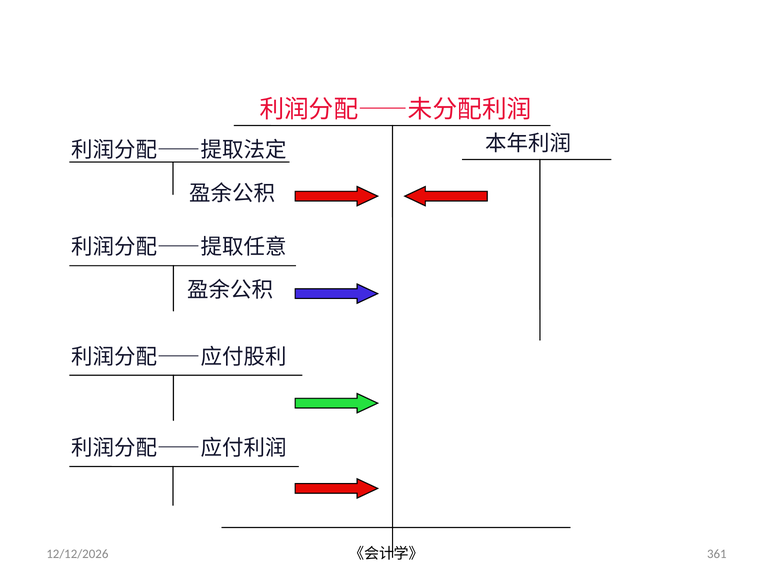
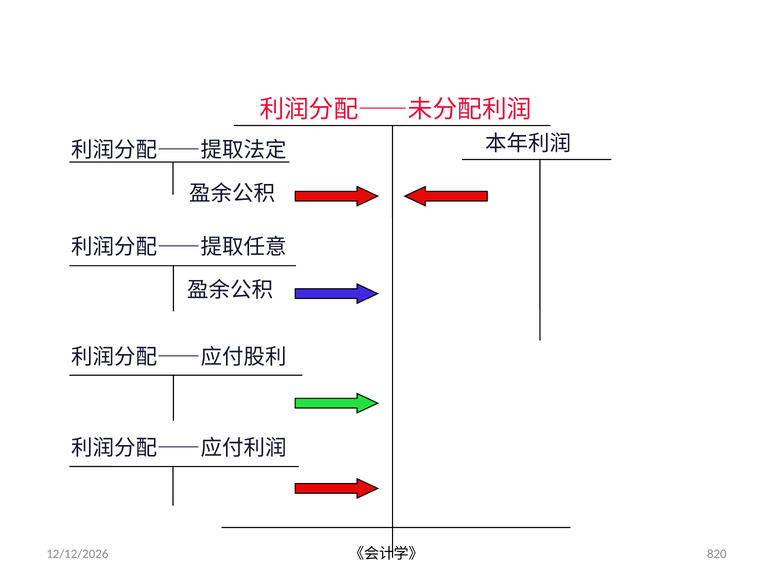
361: 361 -> 820 (717, 554)
